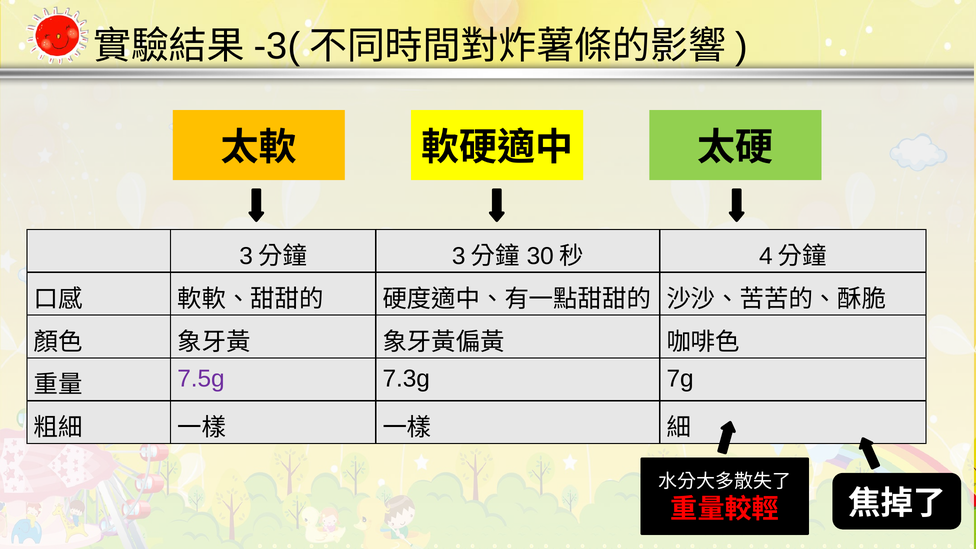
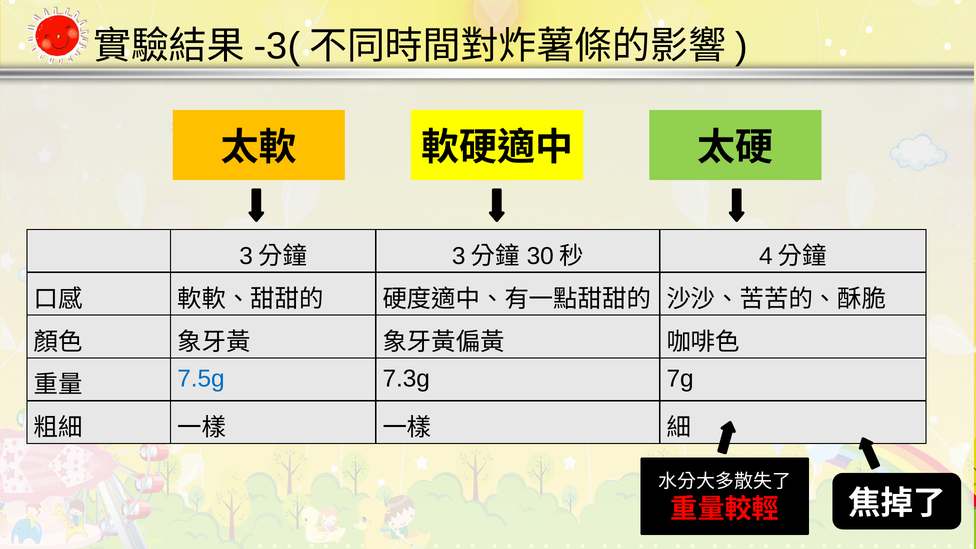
7.5g colour: purple -> blue (201, 379)
